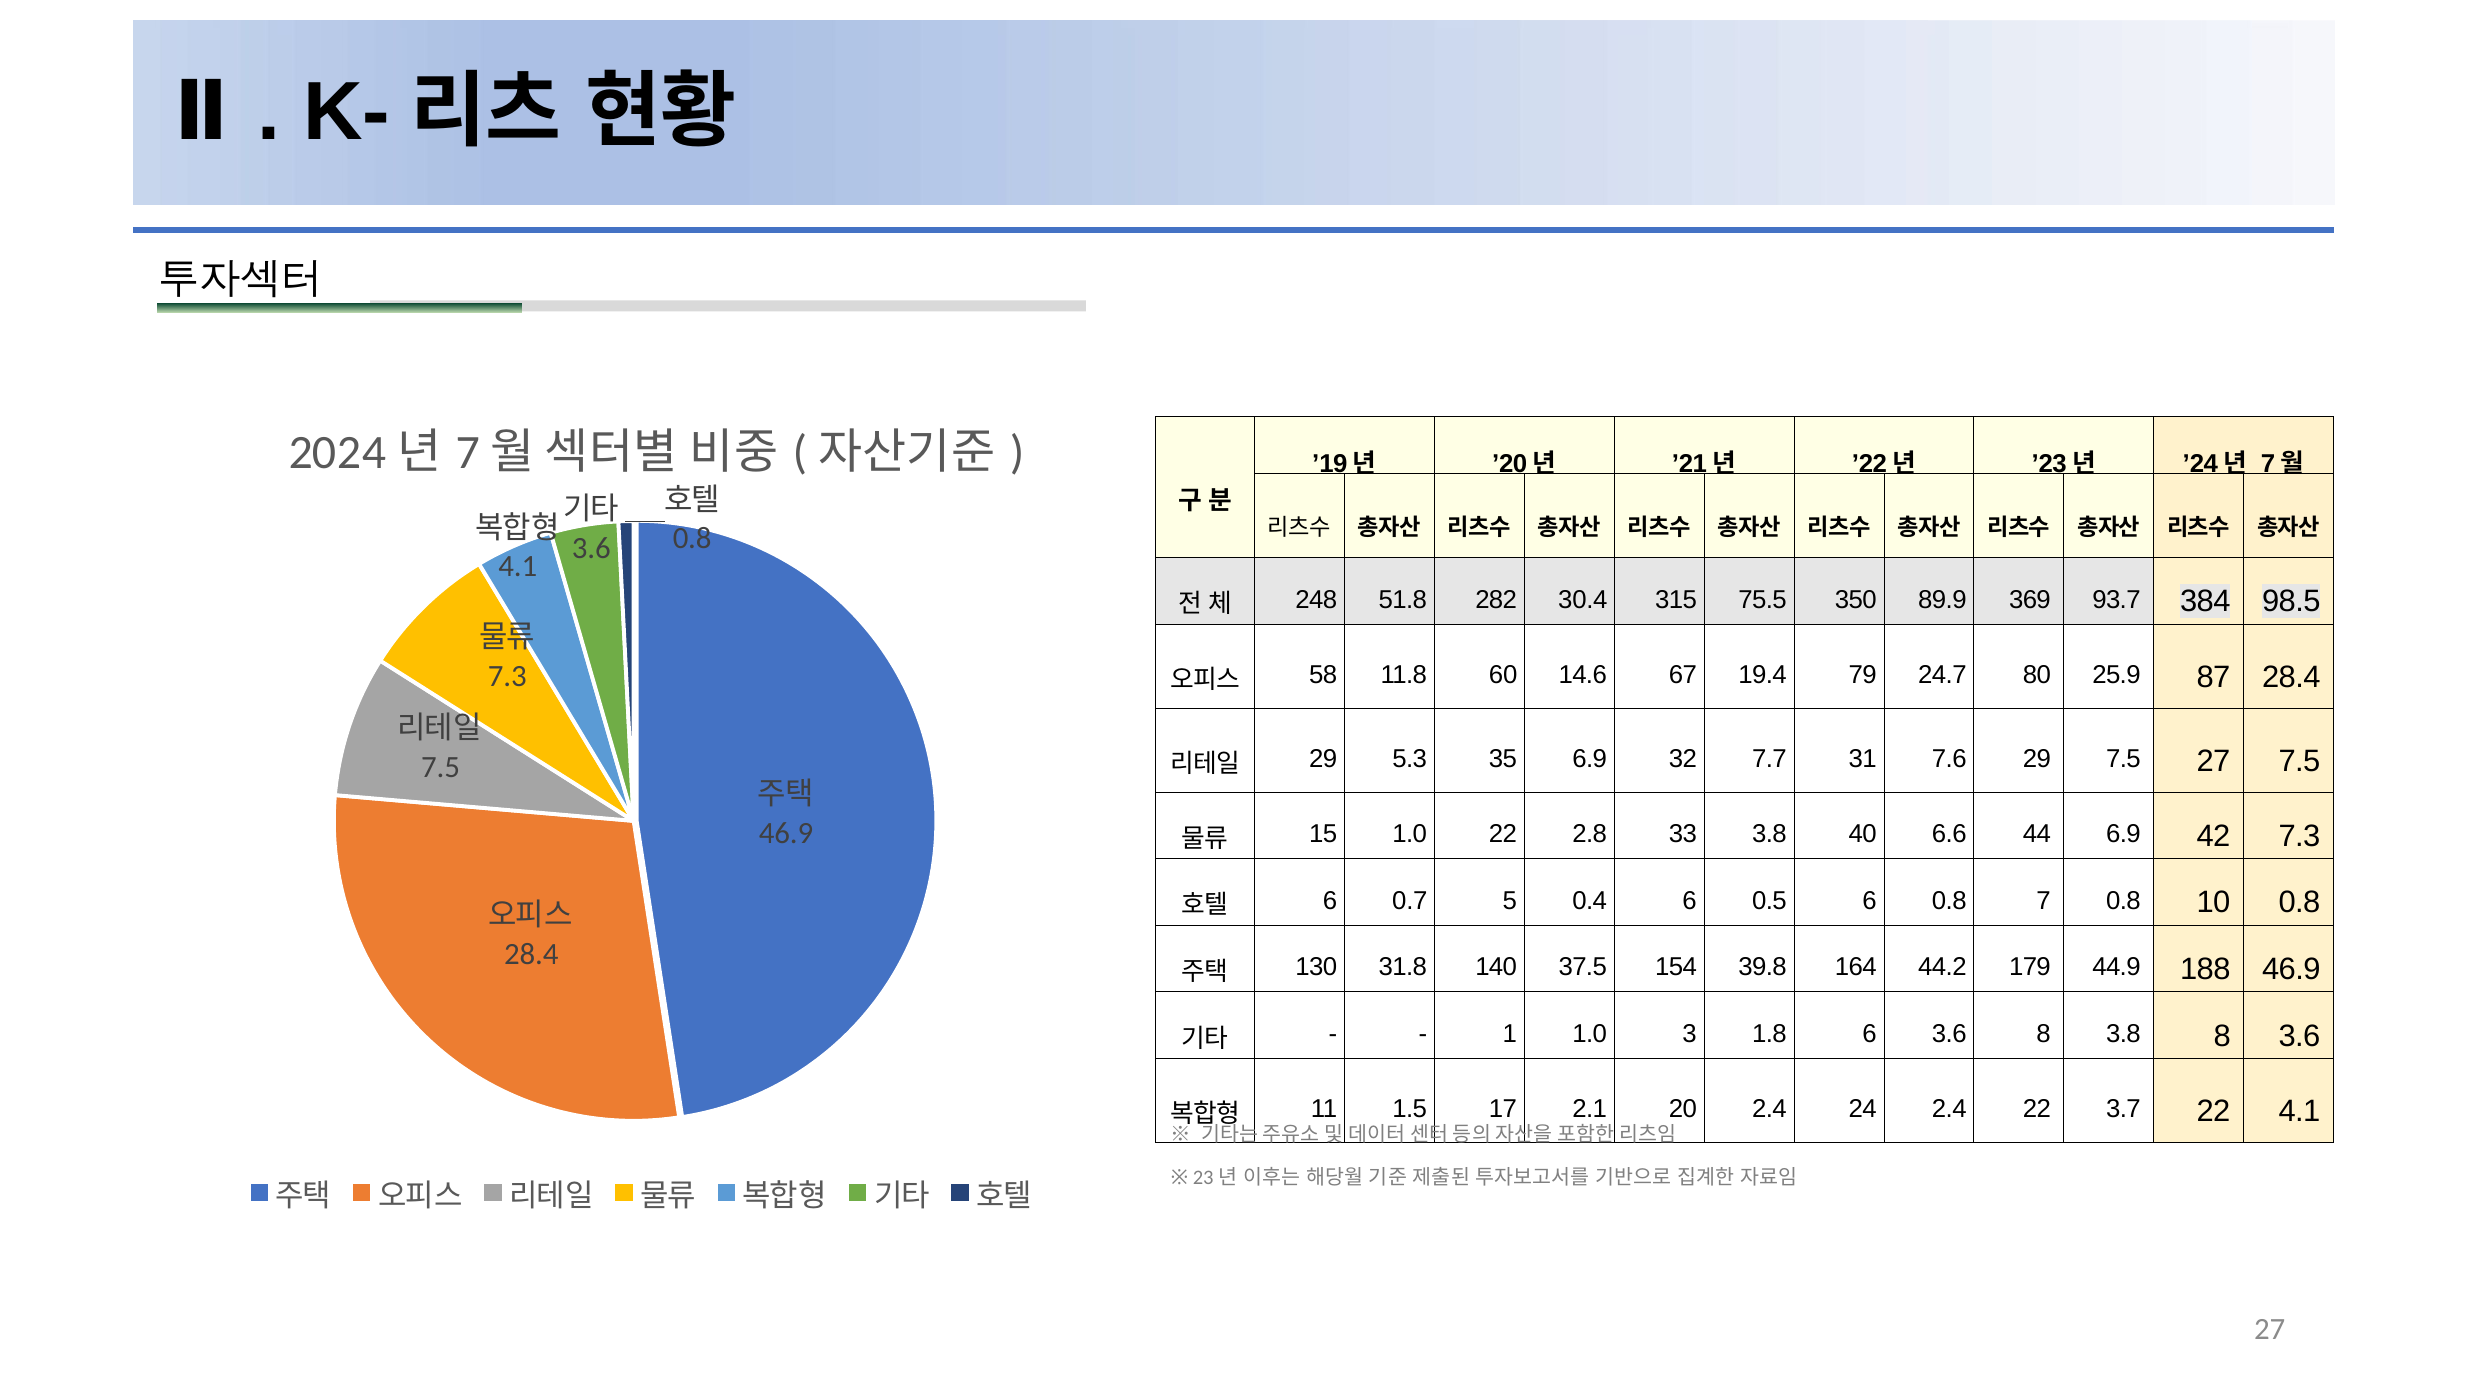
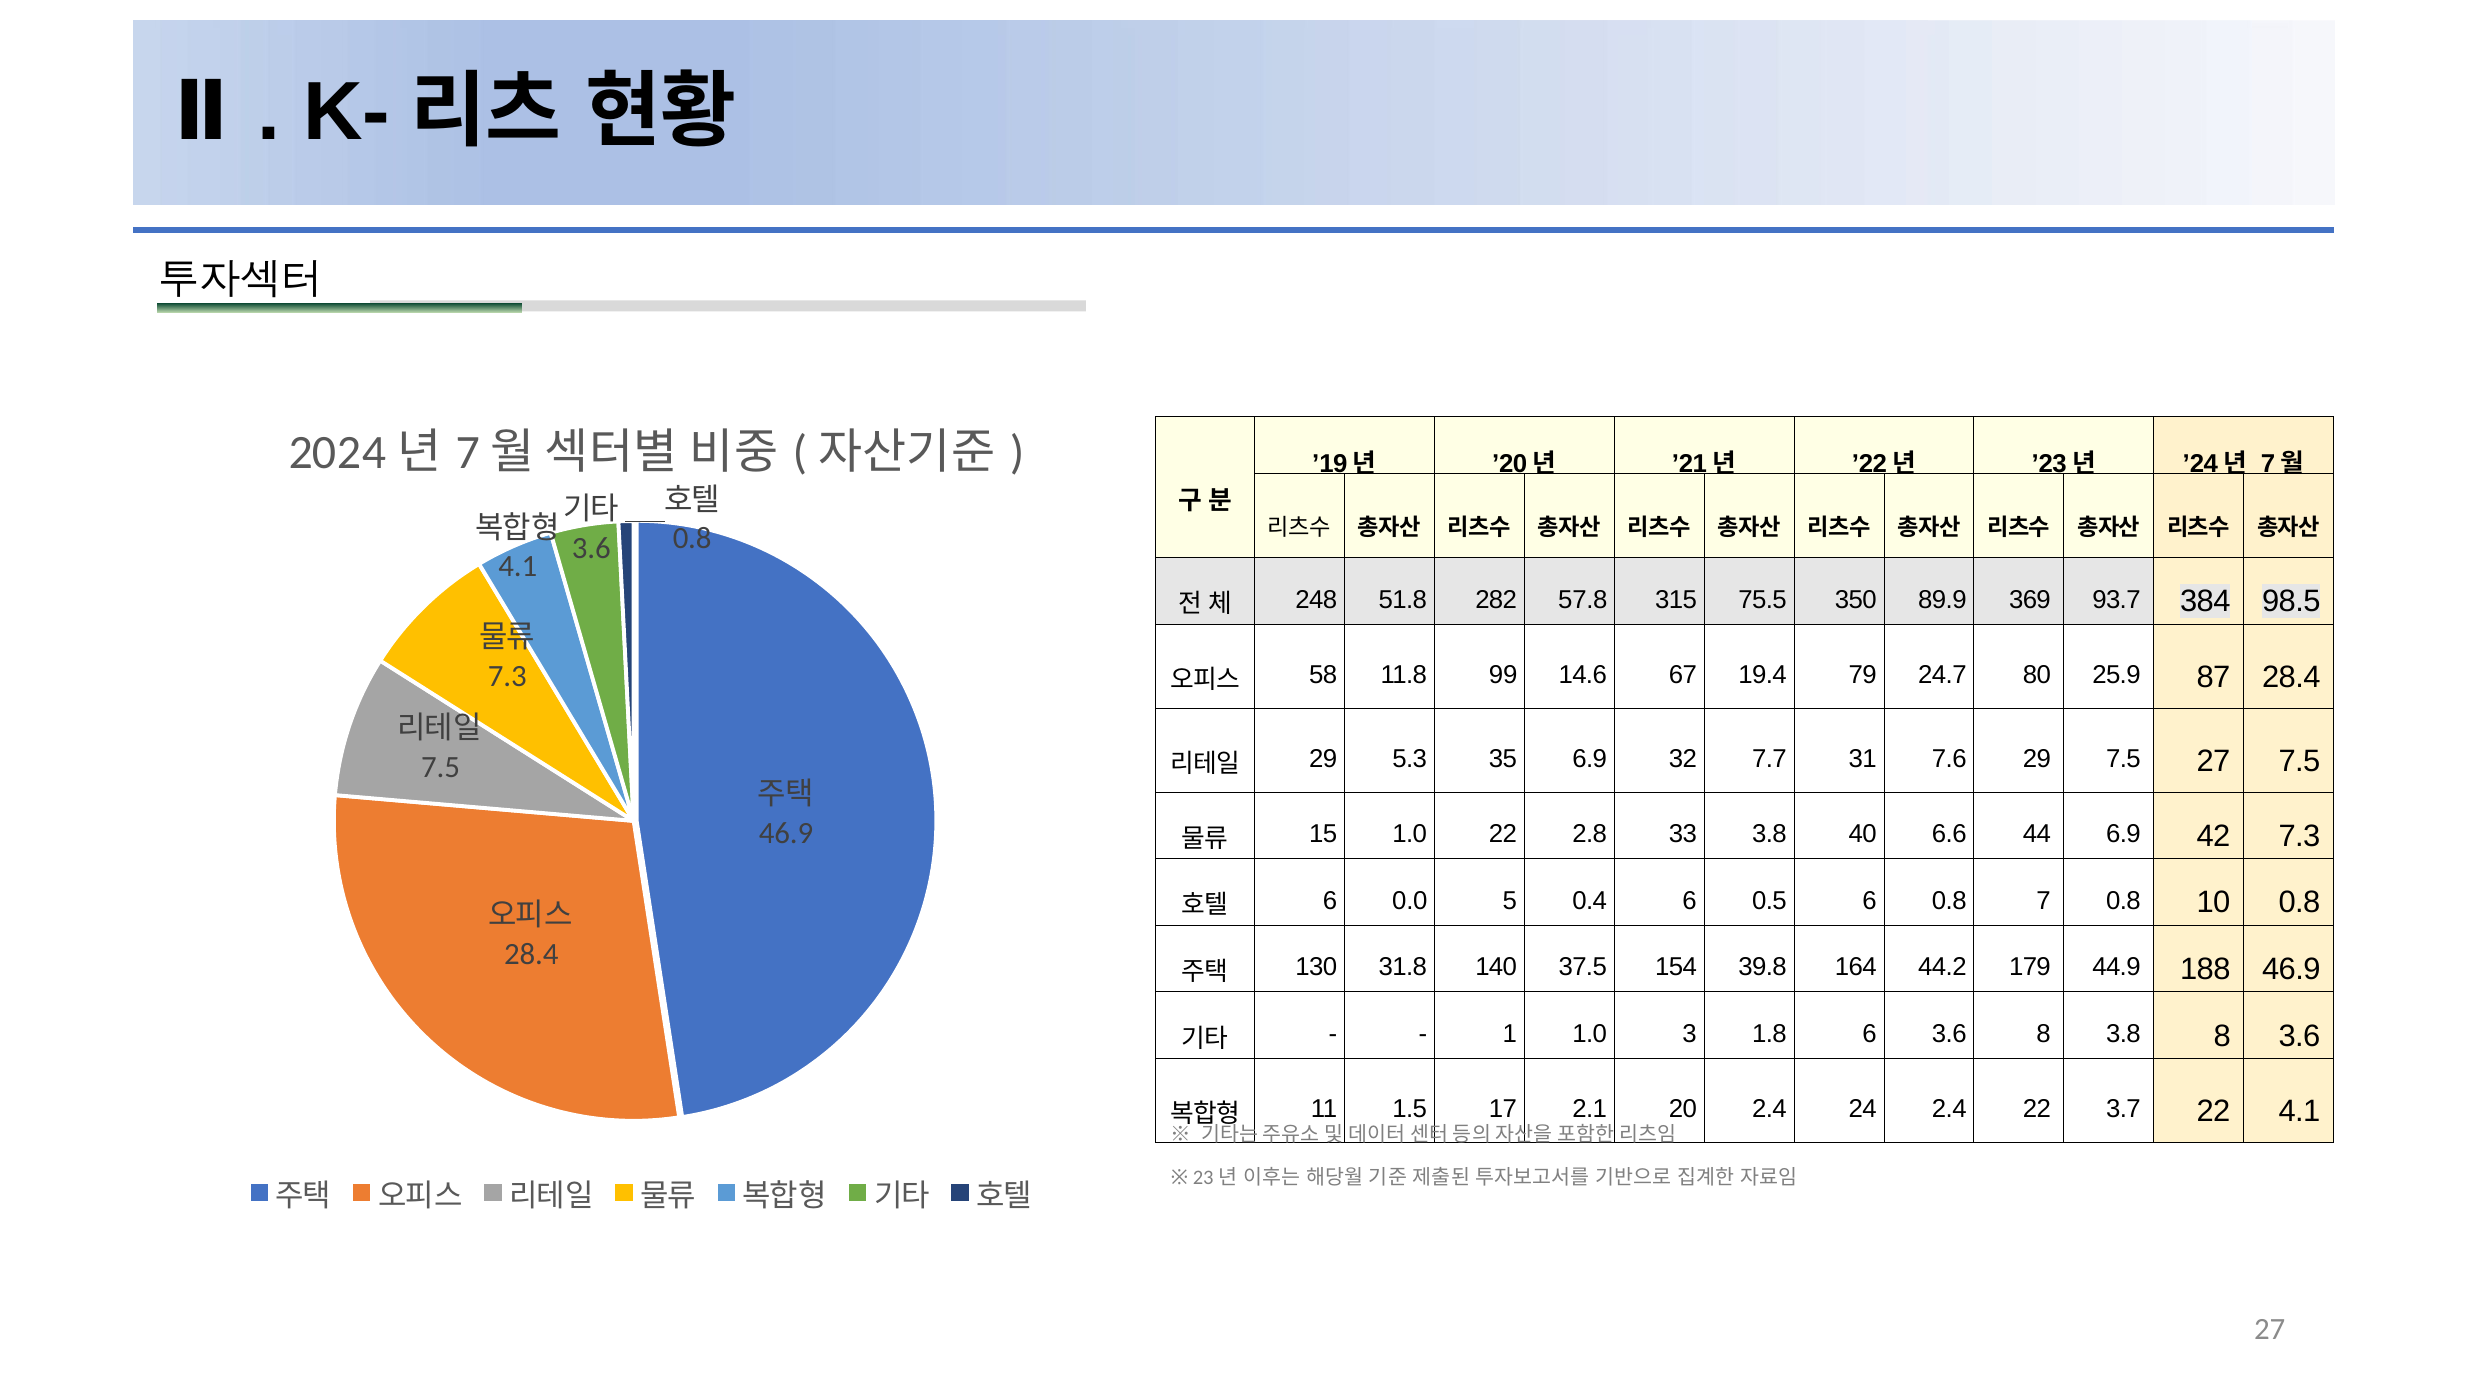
30.4: 30.4 -> 57.8 (1583, 599)
60: 60 -> 99 (1503, 675)
0.7: 0.7 -> 0.0 (1410, 900)
